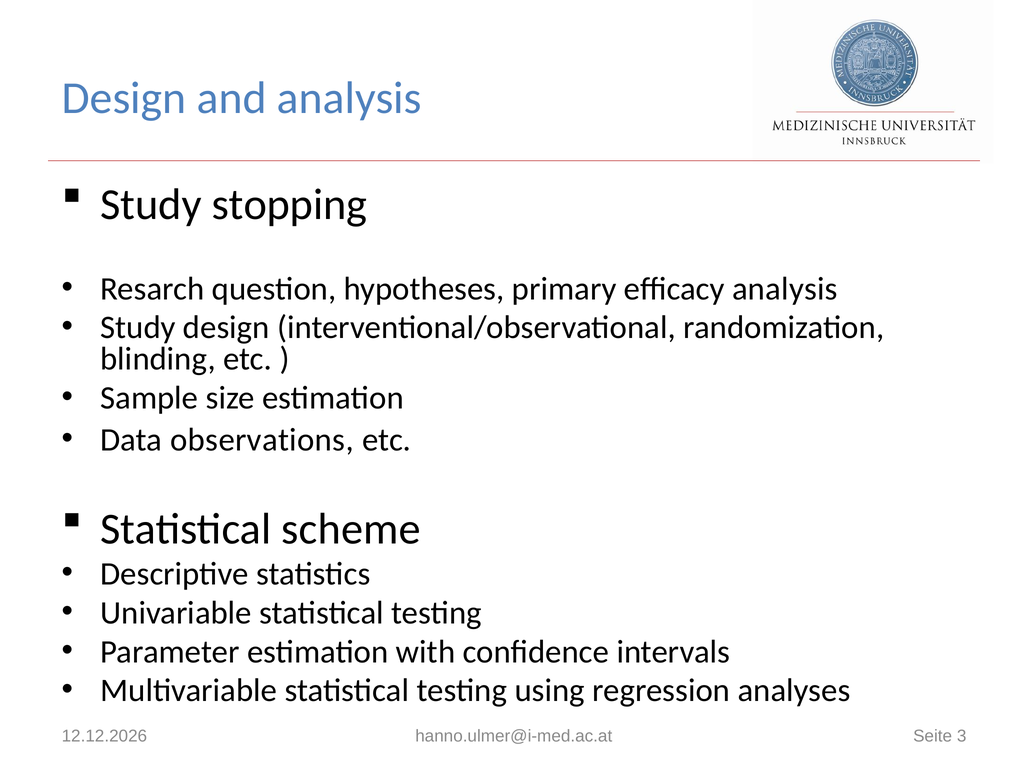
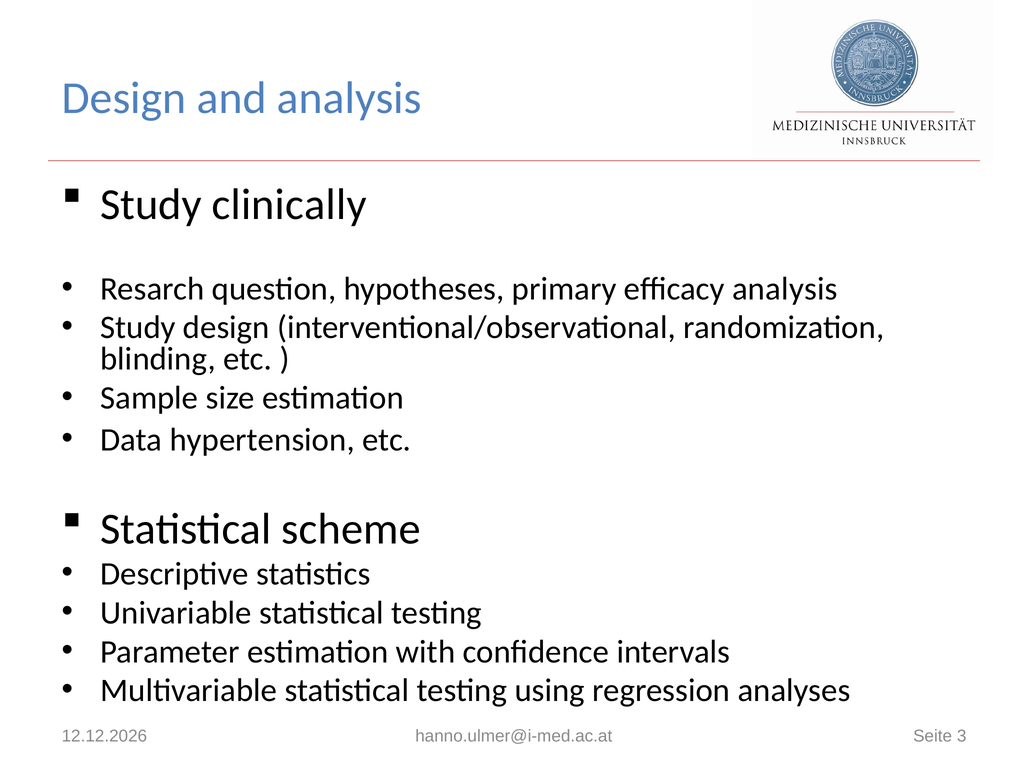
stopping: stopping -> clinically (289, 204)
observations: observations -> hypertension (262, 440)
